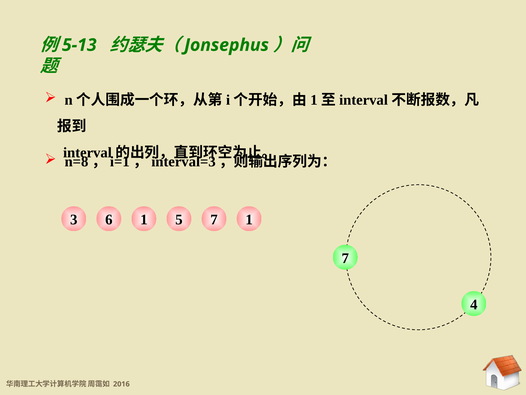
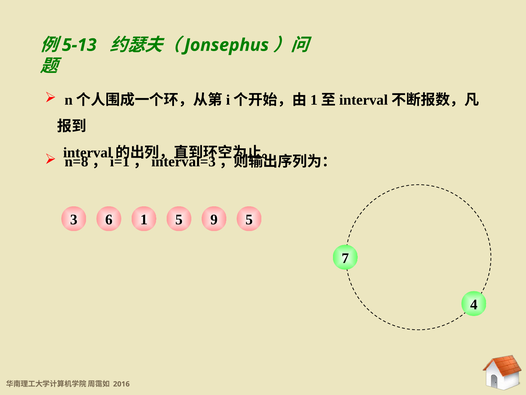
1 7: 7 -> 9 (214, 219)
6 1: 1 -> 5 (249, 219)
